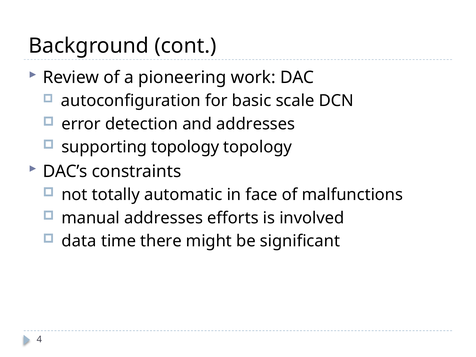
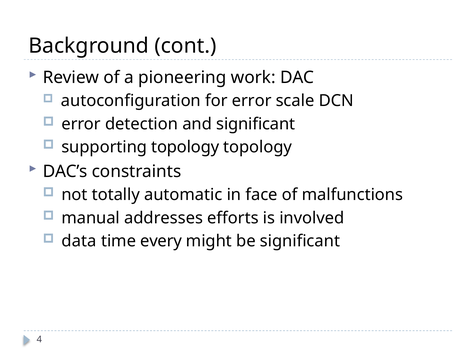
for basic: basic -> error (252, 101)
and addresses: addresses -> significant (256, 124)
there: there -> every (161, 241)
